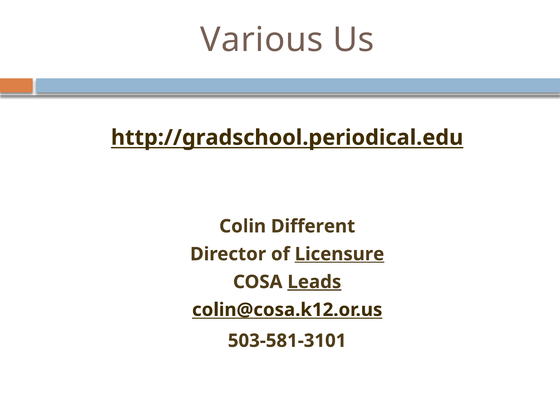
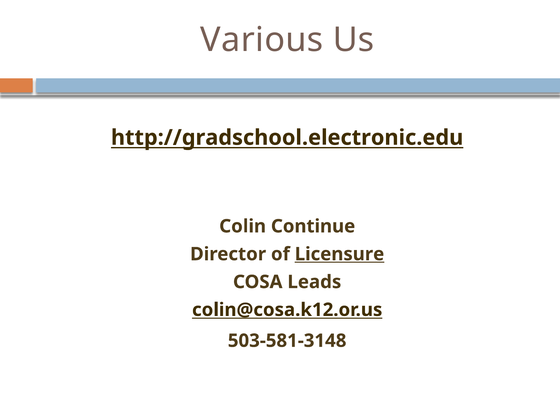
http://gradschool.periodical.edu: http://gradschool.periodical.edu -> http://gradschool.electronic.edu (287, 138)
Different: Different -> Continue (313, 226)
Leads underline: present -> none (314, 282)
503-581-3101: 503-581-3101 -> 503-581-3148 (287, 341)
